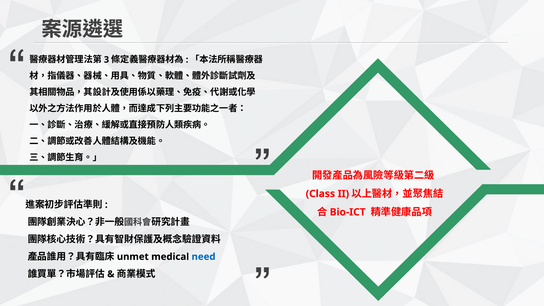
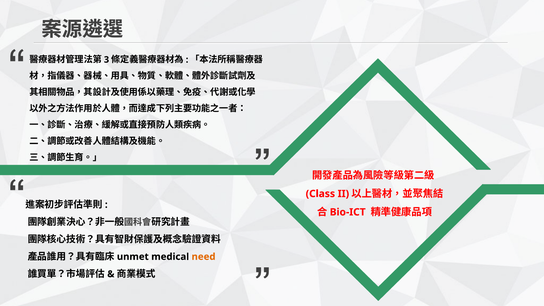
need colour: blue -> orange (204, 257)
